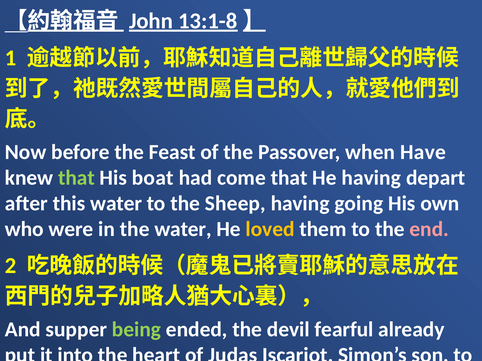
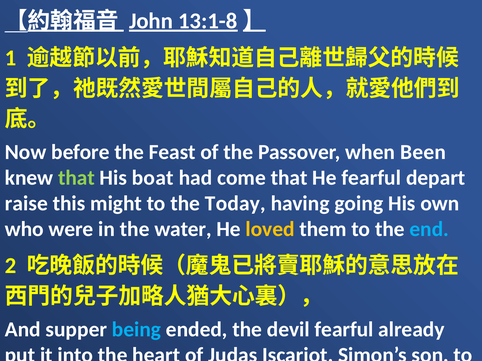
Have: Have -> Been (423, 152)
He having: having -> fearful (371, 178)
after: after -> raise (26, 204)
this water: water -> might (116, 204)
Sheep: Sheep -> Today (235, 204)
end colour: pink -> light blue (429, 230)
being colour: light green -> light blue (136, 330)
